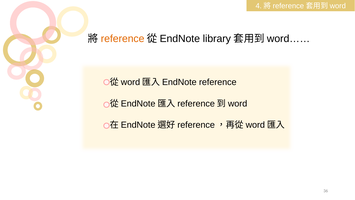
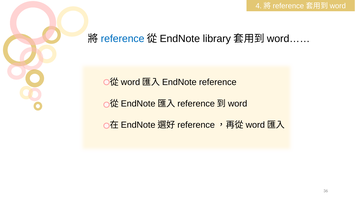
reference colour: orange -> blue (123, 39)
